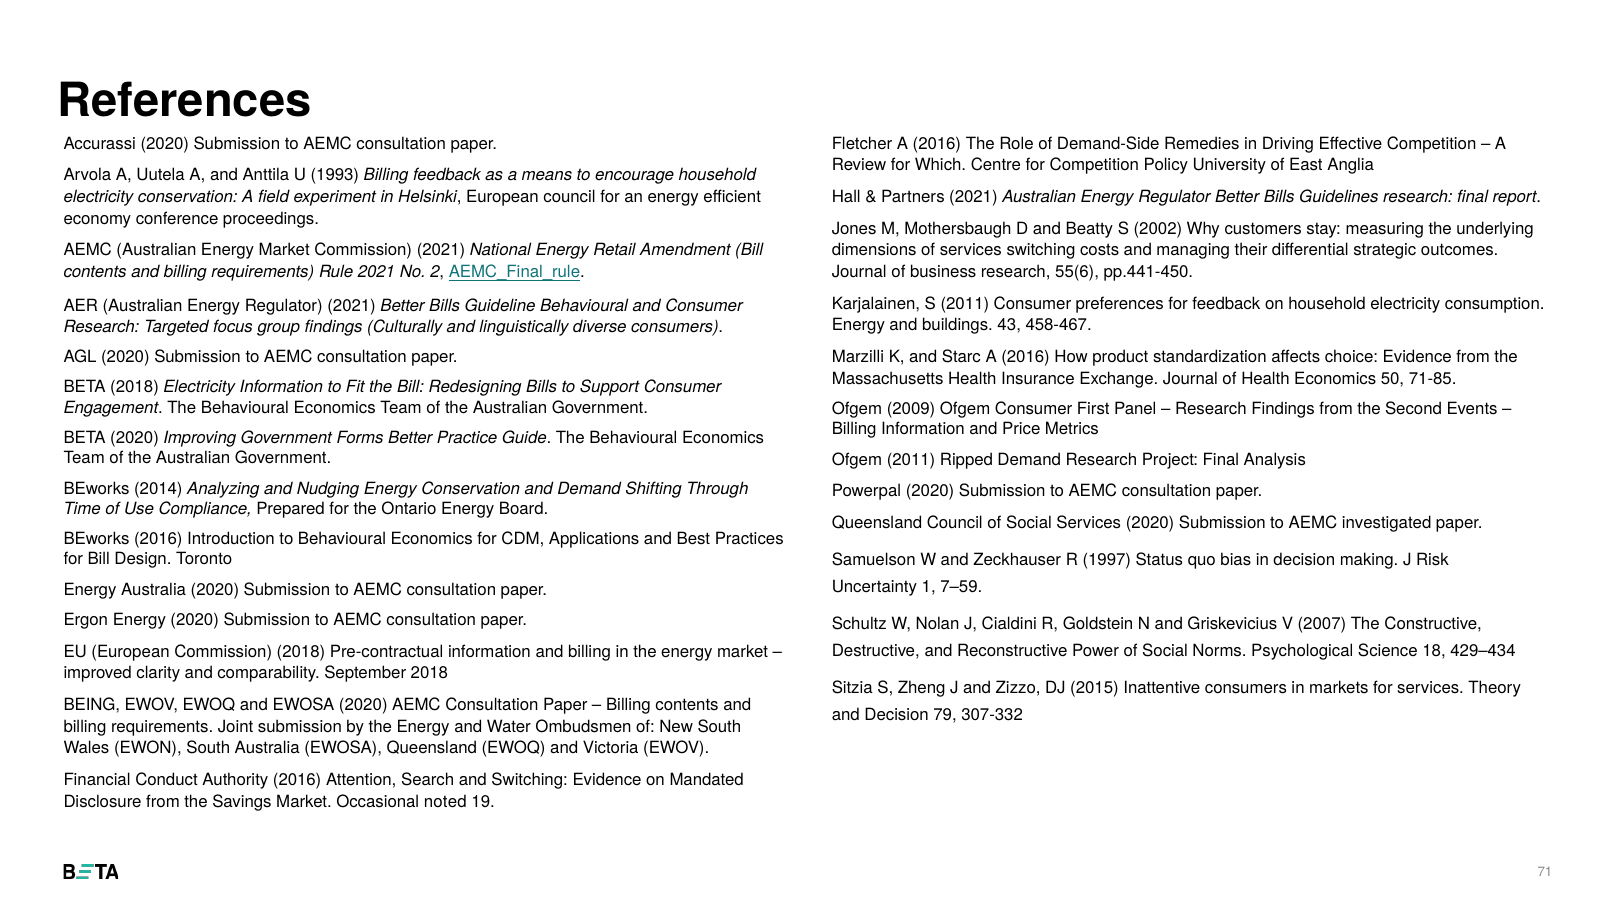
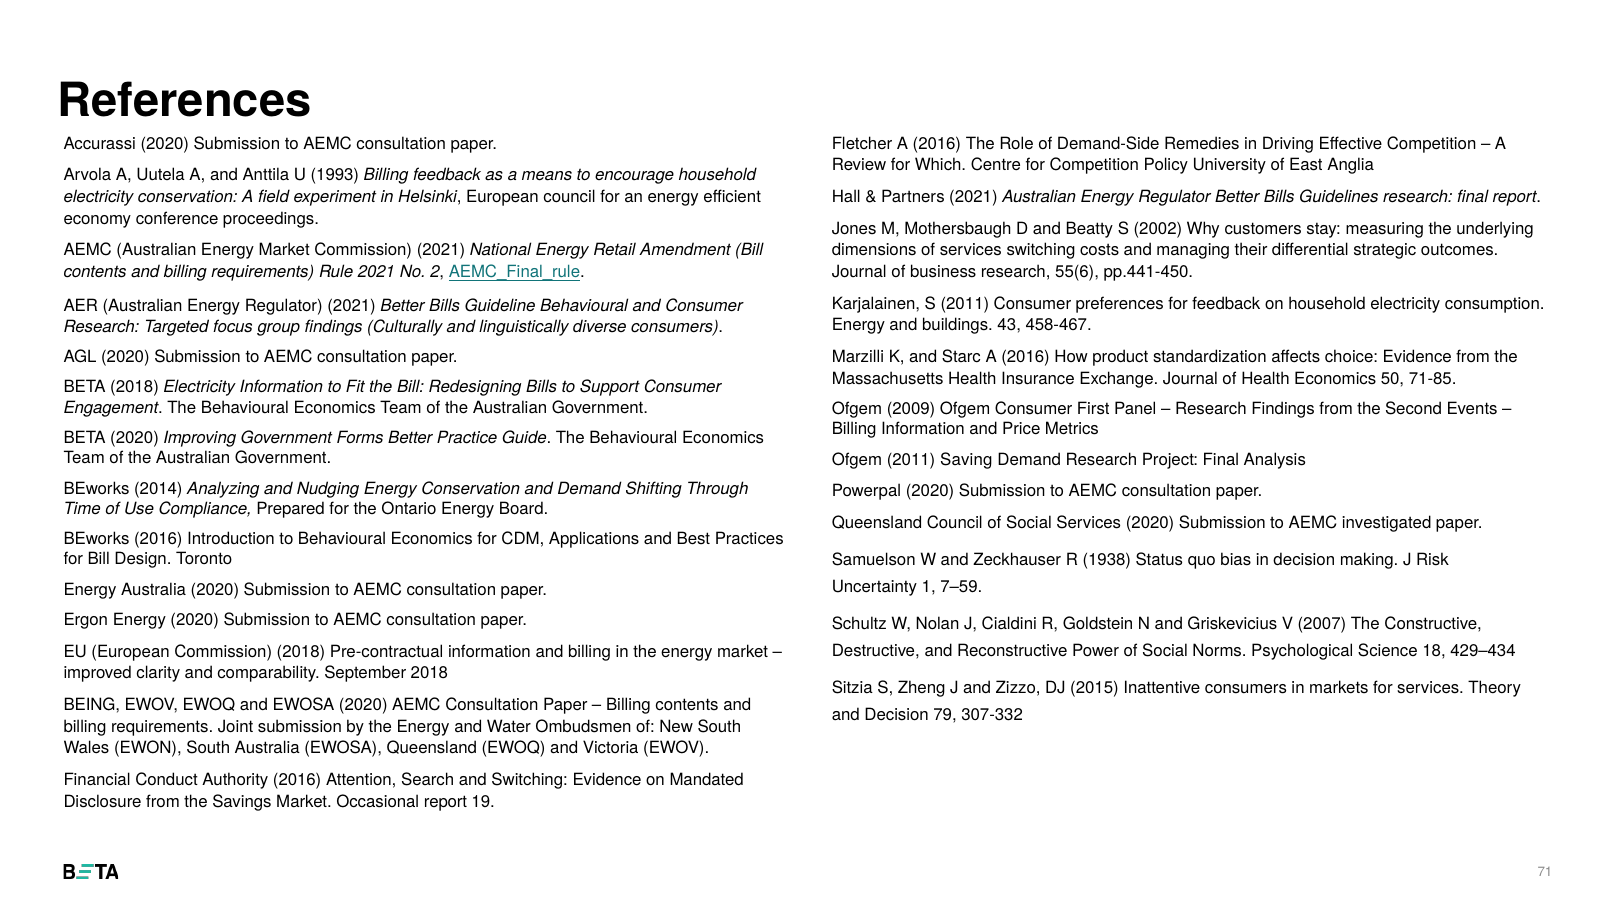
Ripped: Ripped -> Saving (966, 460)
1997: 1997 -> 1938 (1107, 560)
Occasional noted: noted -> report (445, 802)
